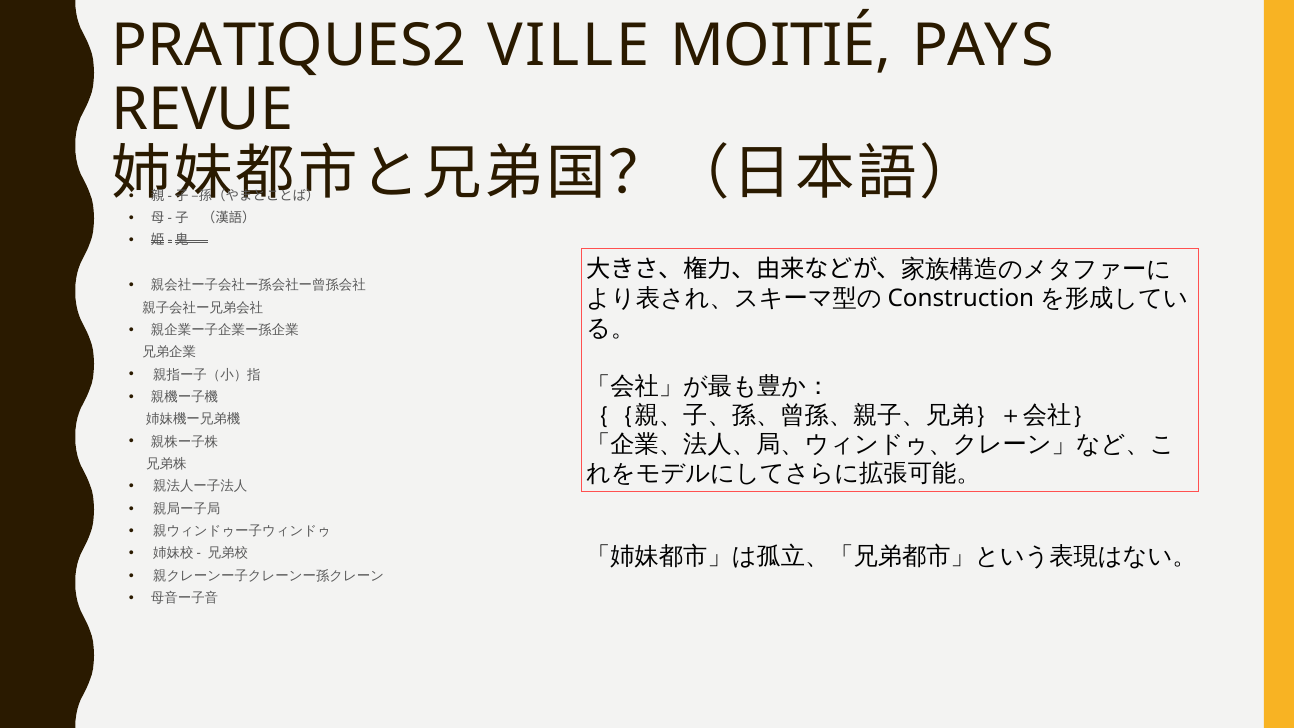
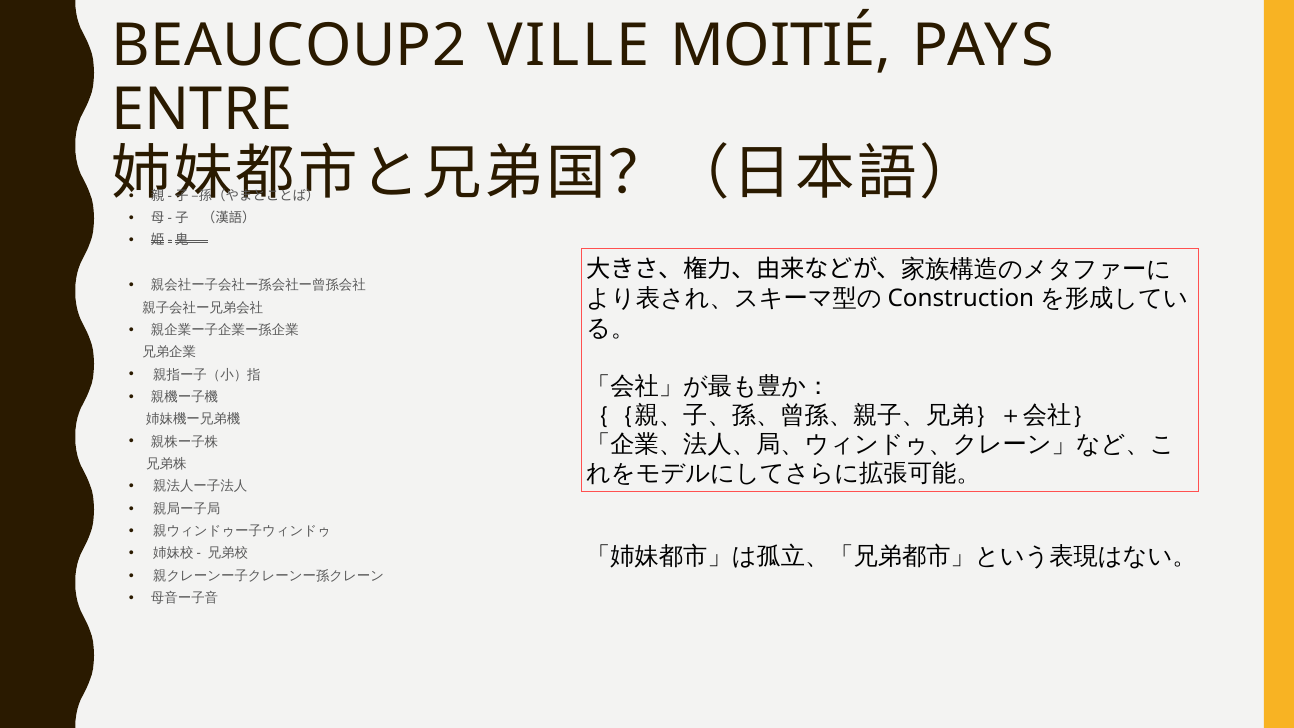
PRATIQUES2: PRATIQUES2 -> BEAUCOUP2 (289, 45)
REVUE: REVUE -> ENTRE (202, 110)
